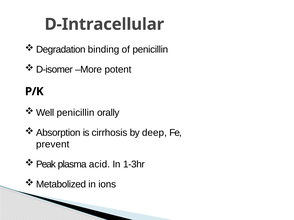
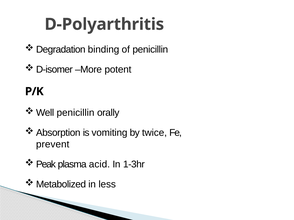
D-Intracellular: D-Intracellular -> D-Polyarthritis (104, 24)
cirrhosis: cirrhosis -> vomiting (109, 133)
deep: deep -> twice (154, 133)
ions: ions -> less (107, 185)
